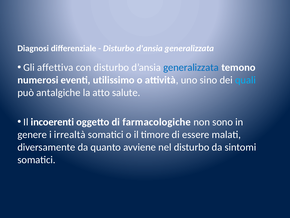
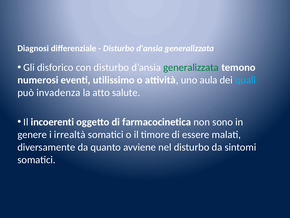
affettiva: affettiva -> disforico (55, 67)
generalizzata colour: blue -> green (191, 67)
sino: sino -> aula (209, 80)
antalgiche: antalgiche -> invadenza (58, 92)
farmacologiche: farmacologiche -> farmacocinetica (157, 122)
